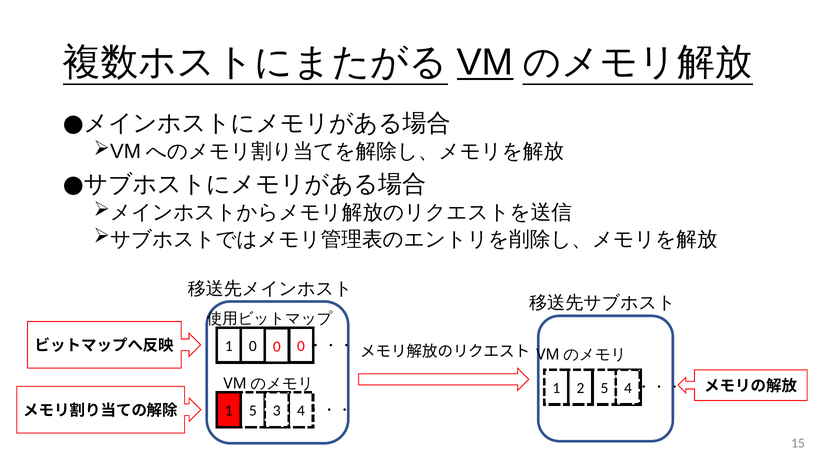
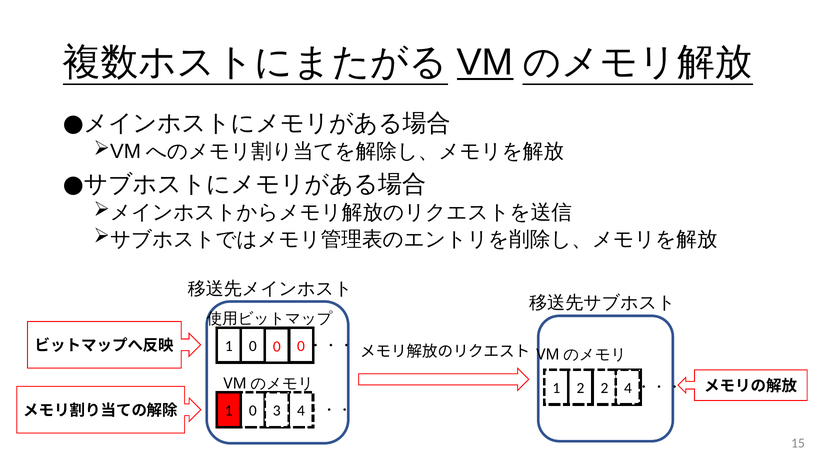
2 5: 5 -> 2 (605, 388)
1 5: 5 -> 0 (253, 410)
